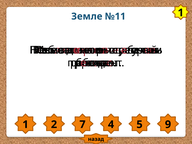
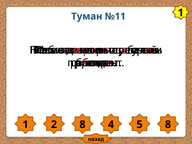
Земле: Земле -> Туман (87, 16)
2 7: 7 -> 8 (82, 124)
5 9: 9 -> 8 (168, 124)
